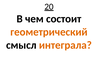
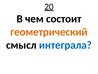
интеграла colour: orange -> blue (65, 45)
